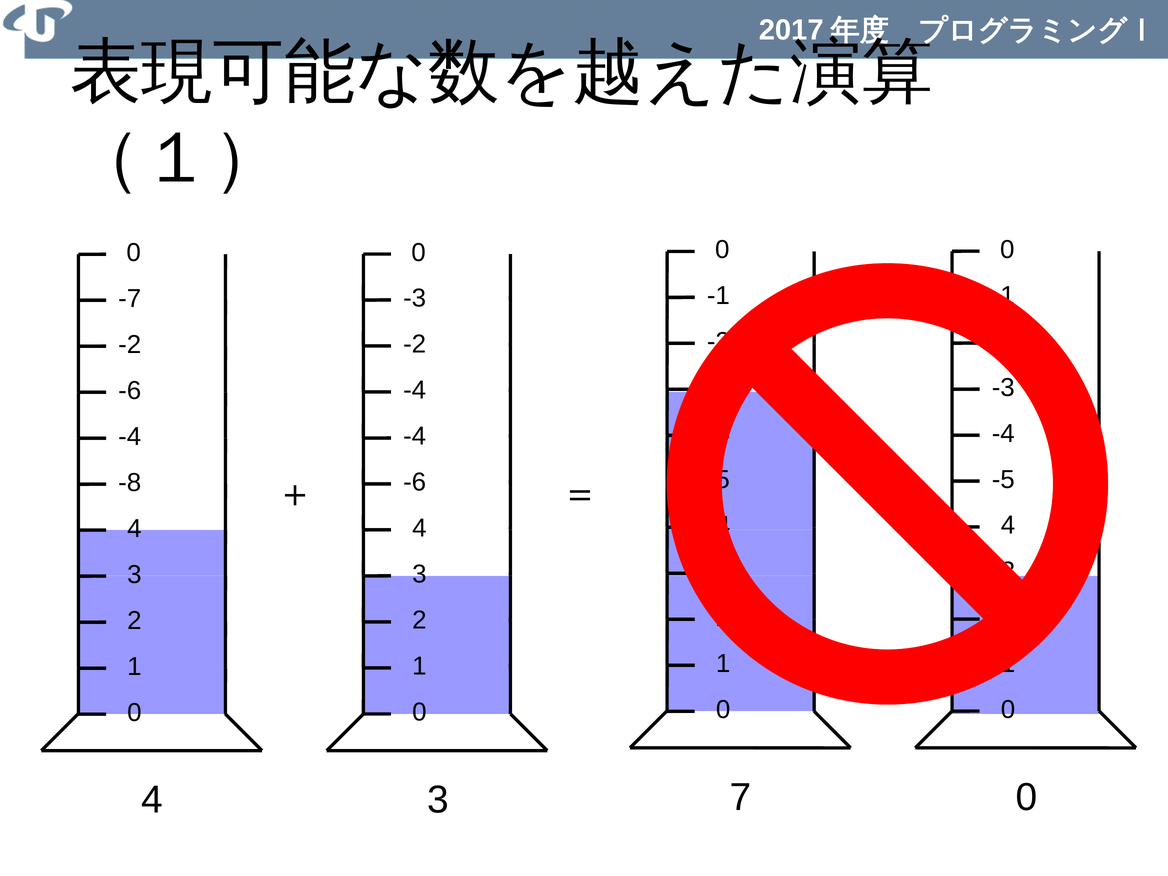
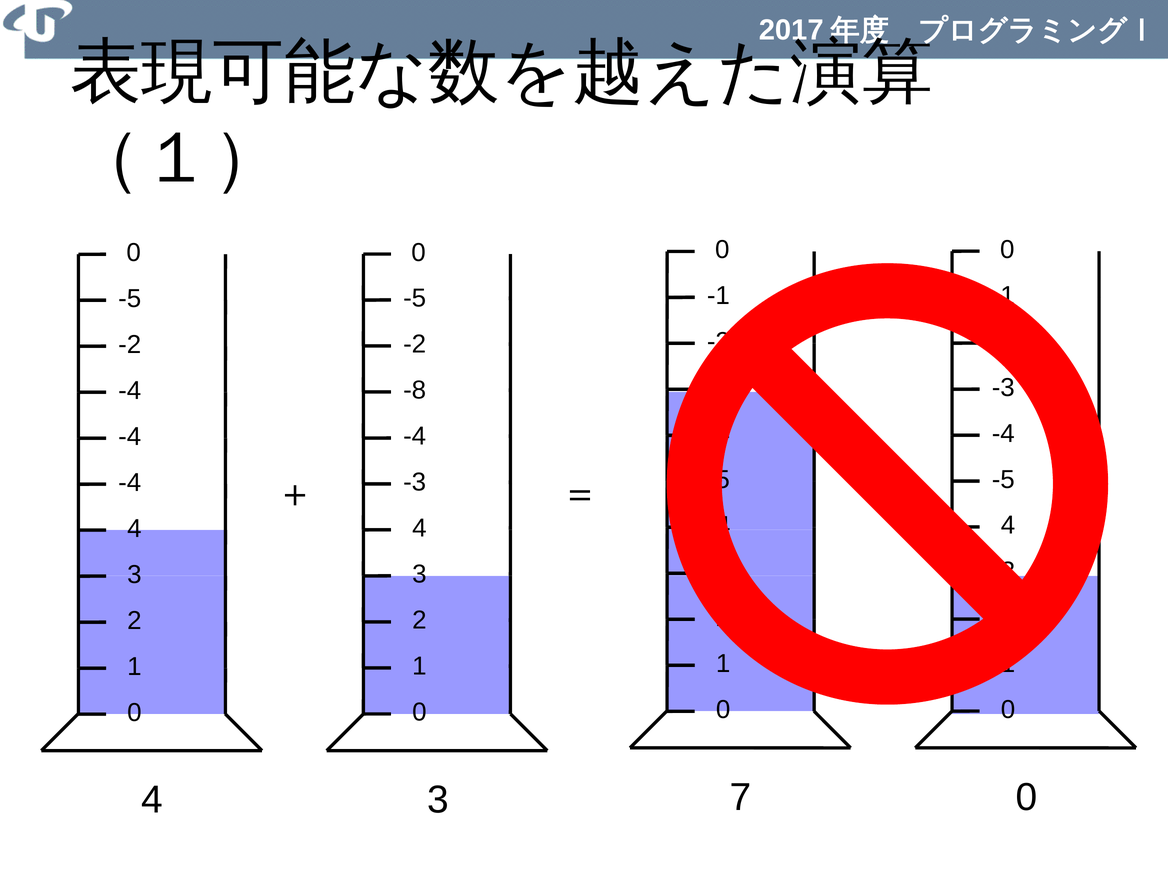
-3: -3 -> -5 (415, 298)
-7: -7 -> -5 (130, 298)
-4: -4 -> -8 (415, 390)
-6: -6 -> -4 (130, 391)
-6: -6 -> -3 (415, 482)
-8: -8 -> -4 (130, 483)
